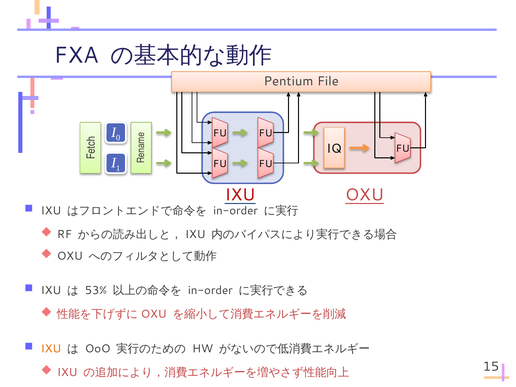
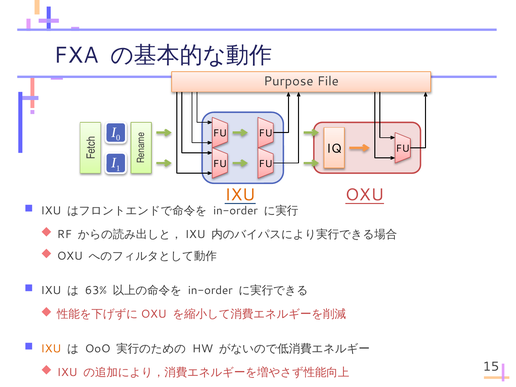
Pentium: Pentium -> Purpose (288, 81)
IXU colour: red -> orange (240, 195)
53%: 53% -> 63% (96, 290)
